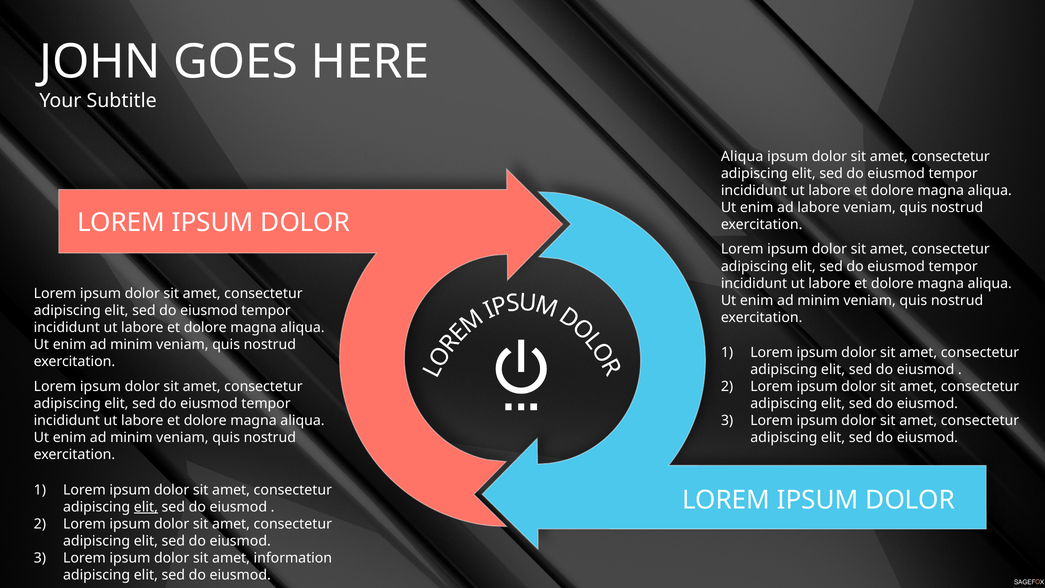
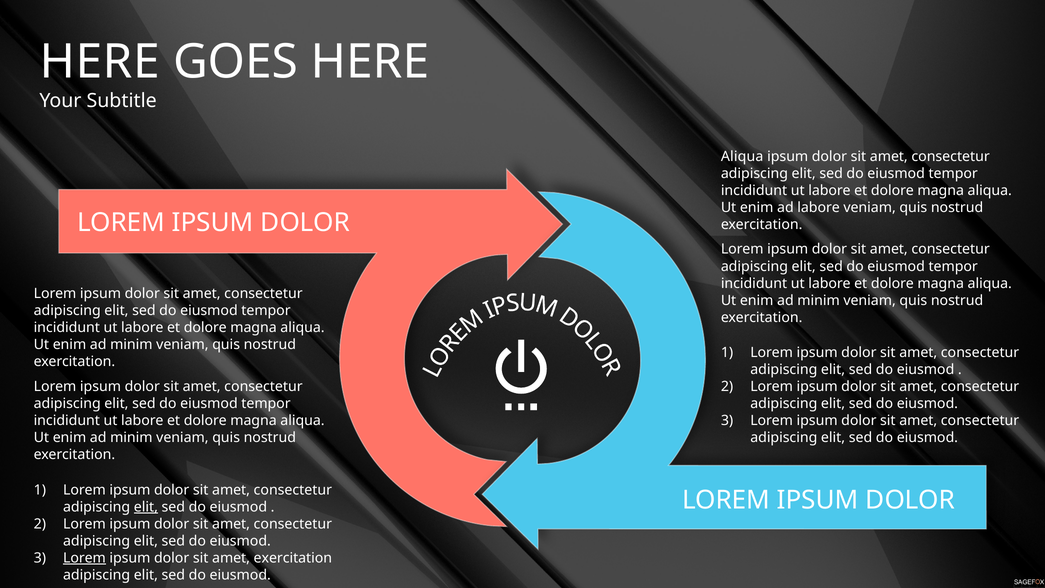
JOHN: JOHN -> HERE (100, 62)
Lorem underline: none -> present (84, 558)
amet information: information -> exercitation (293, 558)
